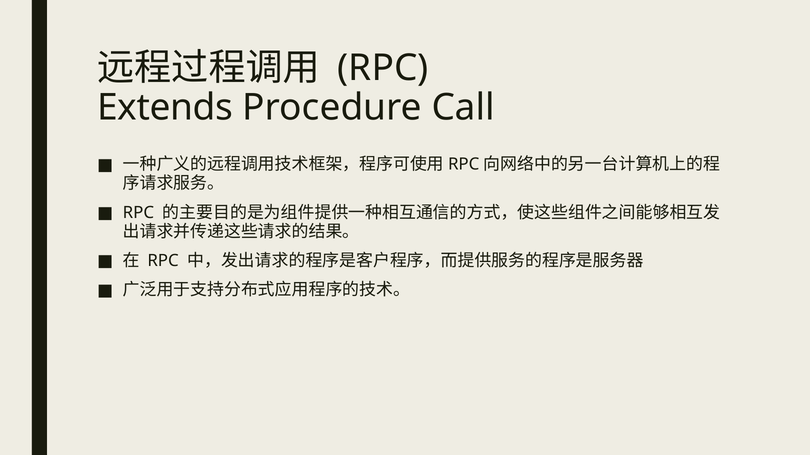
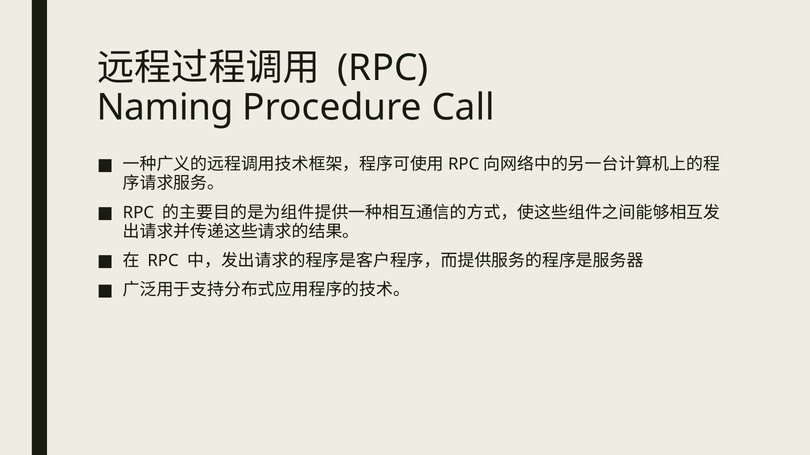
Extends: Extends -> Naming (165, 108)
